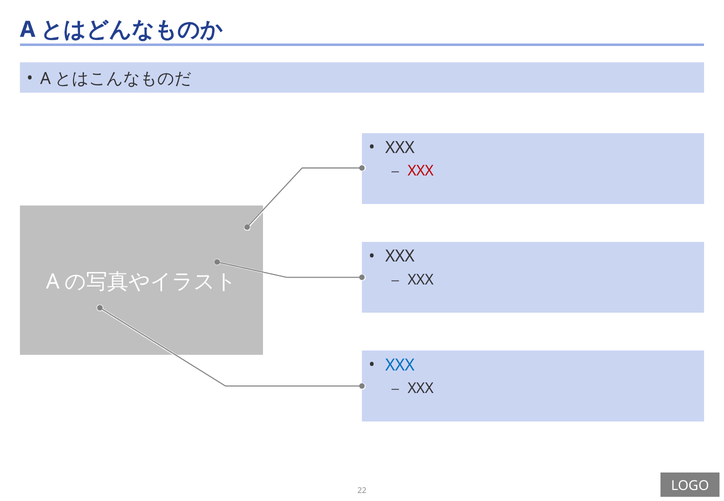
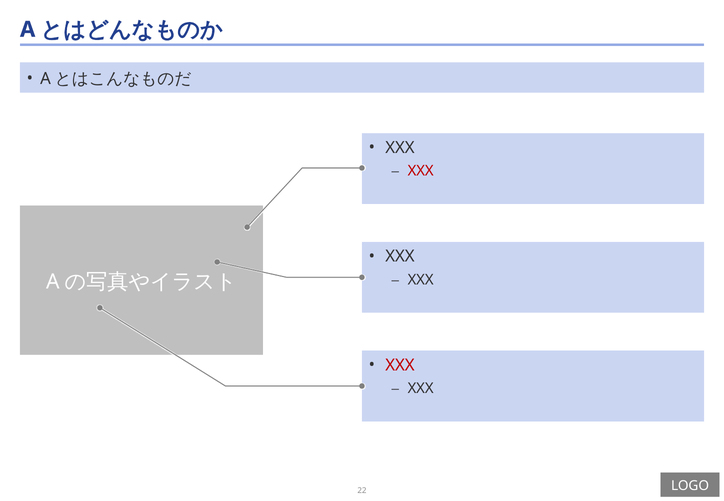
XXX colour: blue -> red (400, 365)
